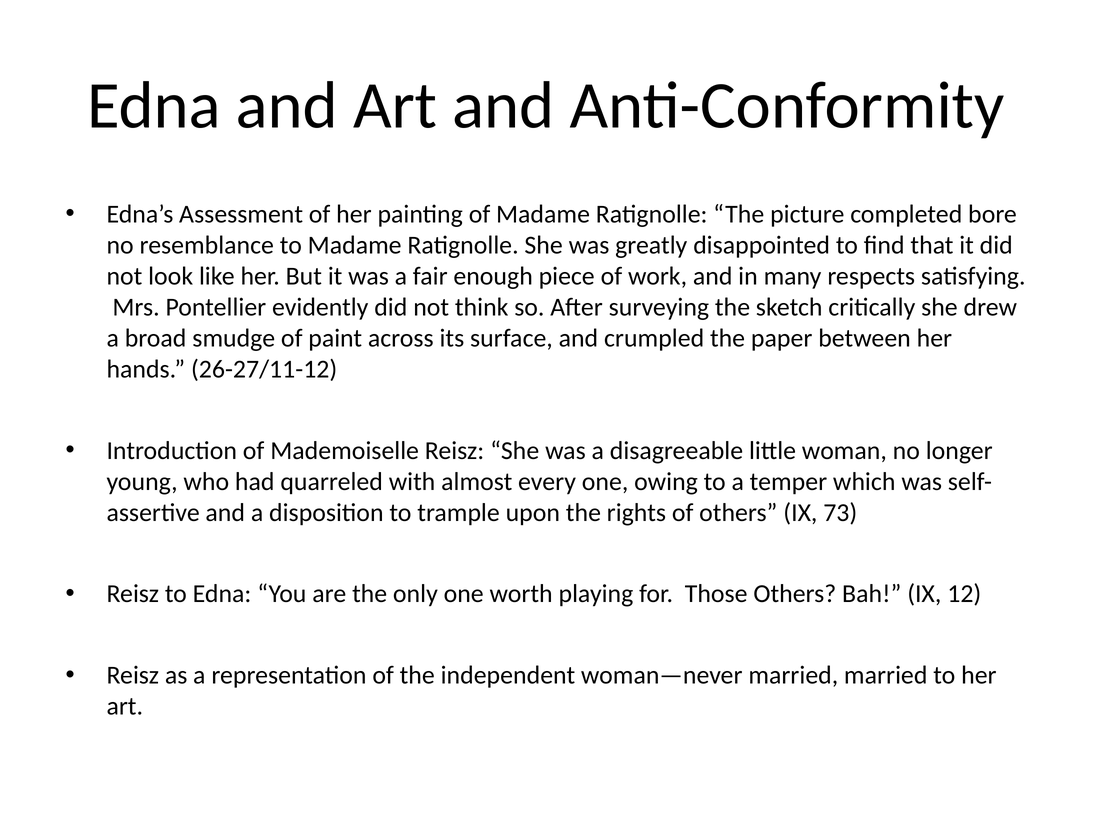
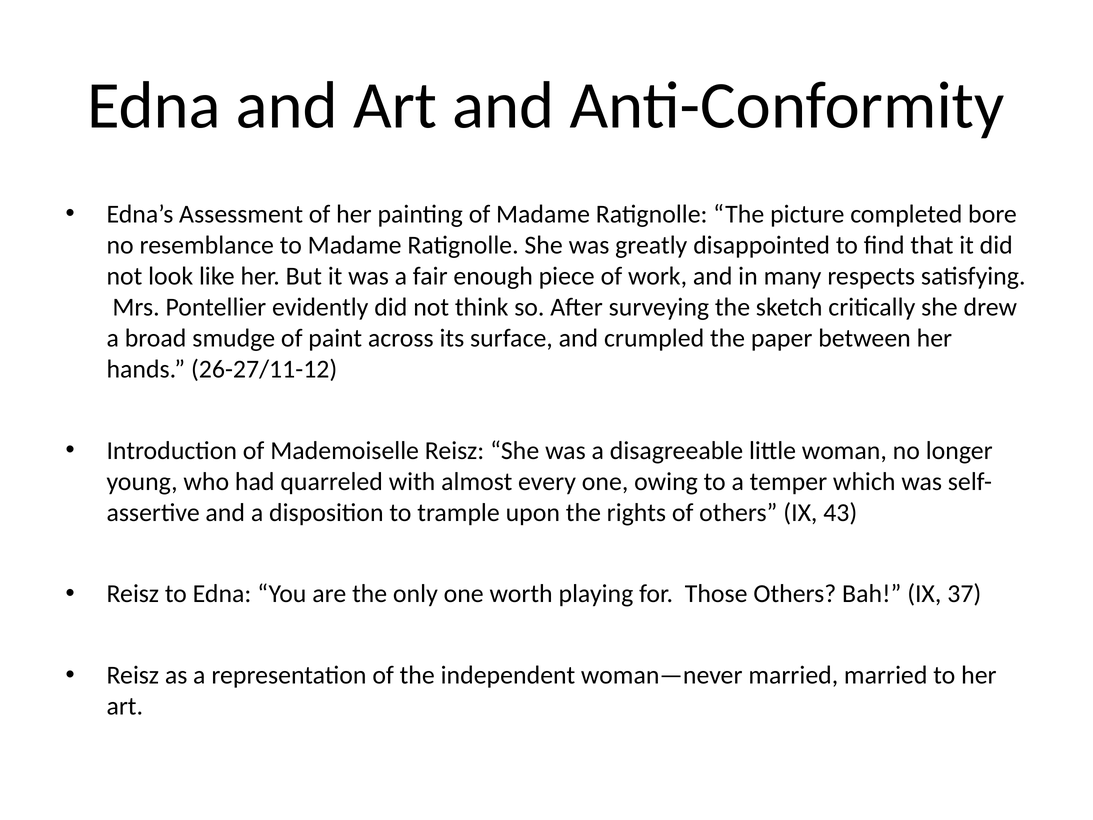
73: 73 -> 43 (840, 512)
12: 12 -> 37 (964, 594)
